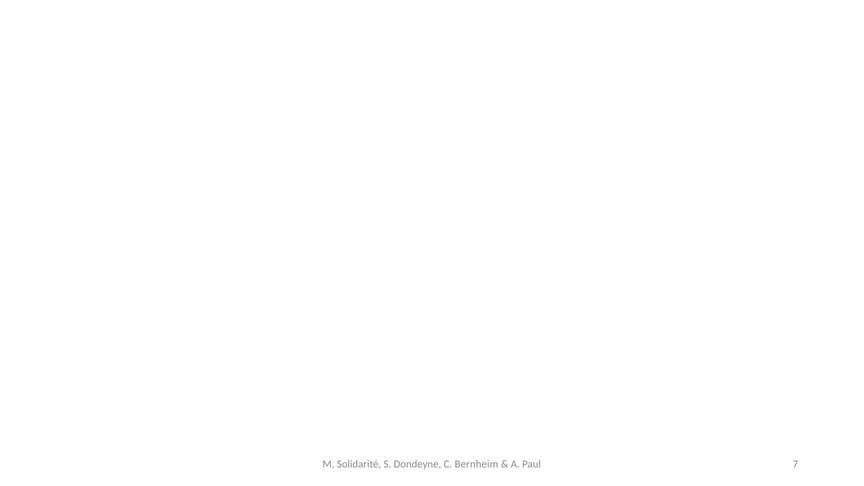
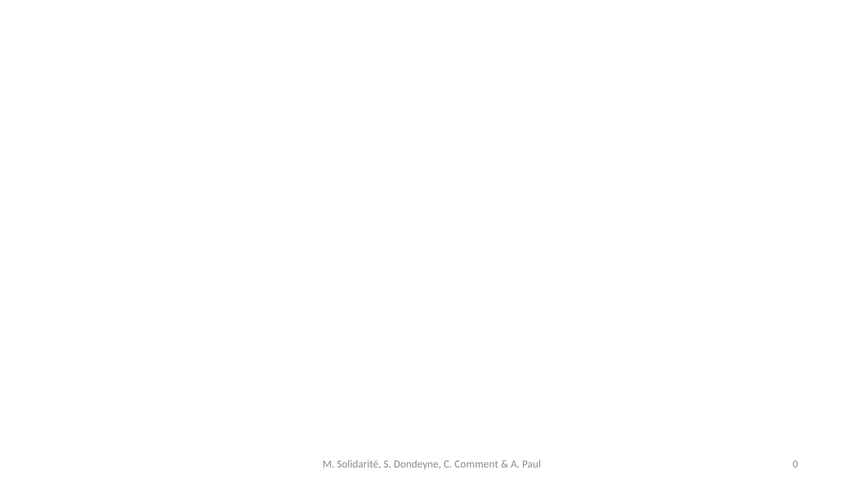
Bernheim: Bernheim -> Comment (476, 464)
7: 7 -> 0 (795, 464)
